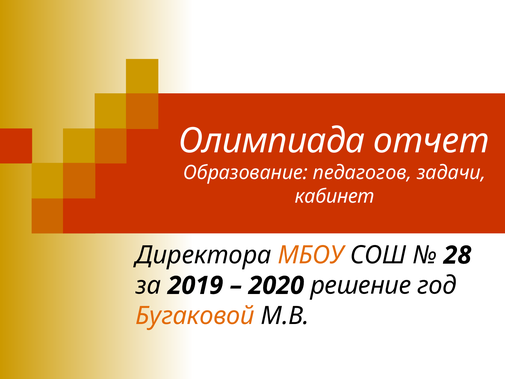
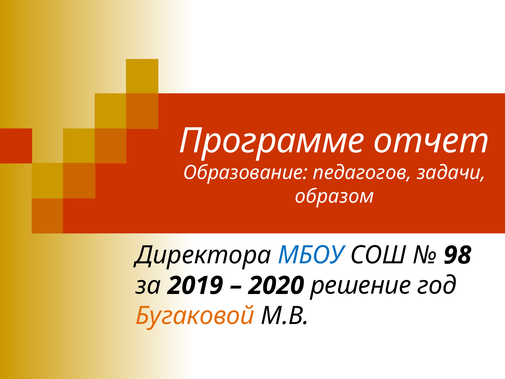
Олимпиада: Олимпиада -> Программе (272, 141)
кабинет: кабинет -> образом (334, 196)
МБОУ colour: orange -> blue (311, 255)
28: 28 -> 98 (457, 255)
